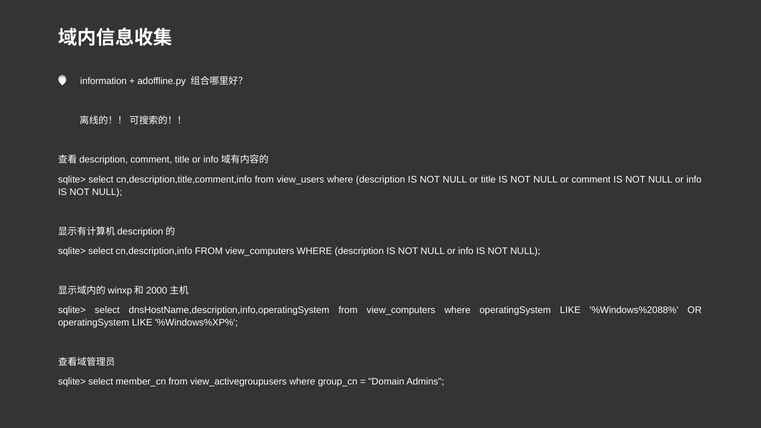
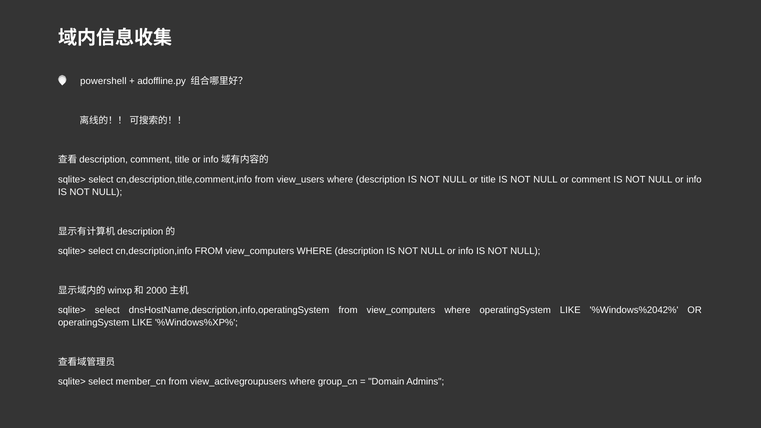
information: information -> powershell (103, 81)
%Windows%2088%: %Windows%2088% -> %Windows%2042% (634, 310)
